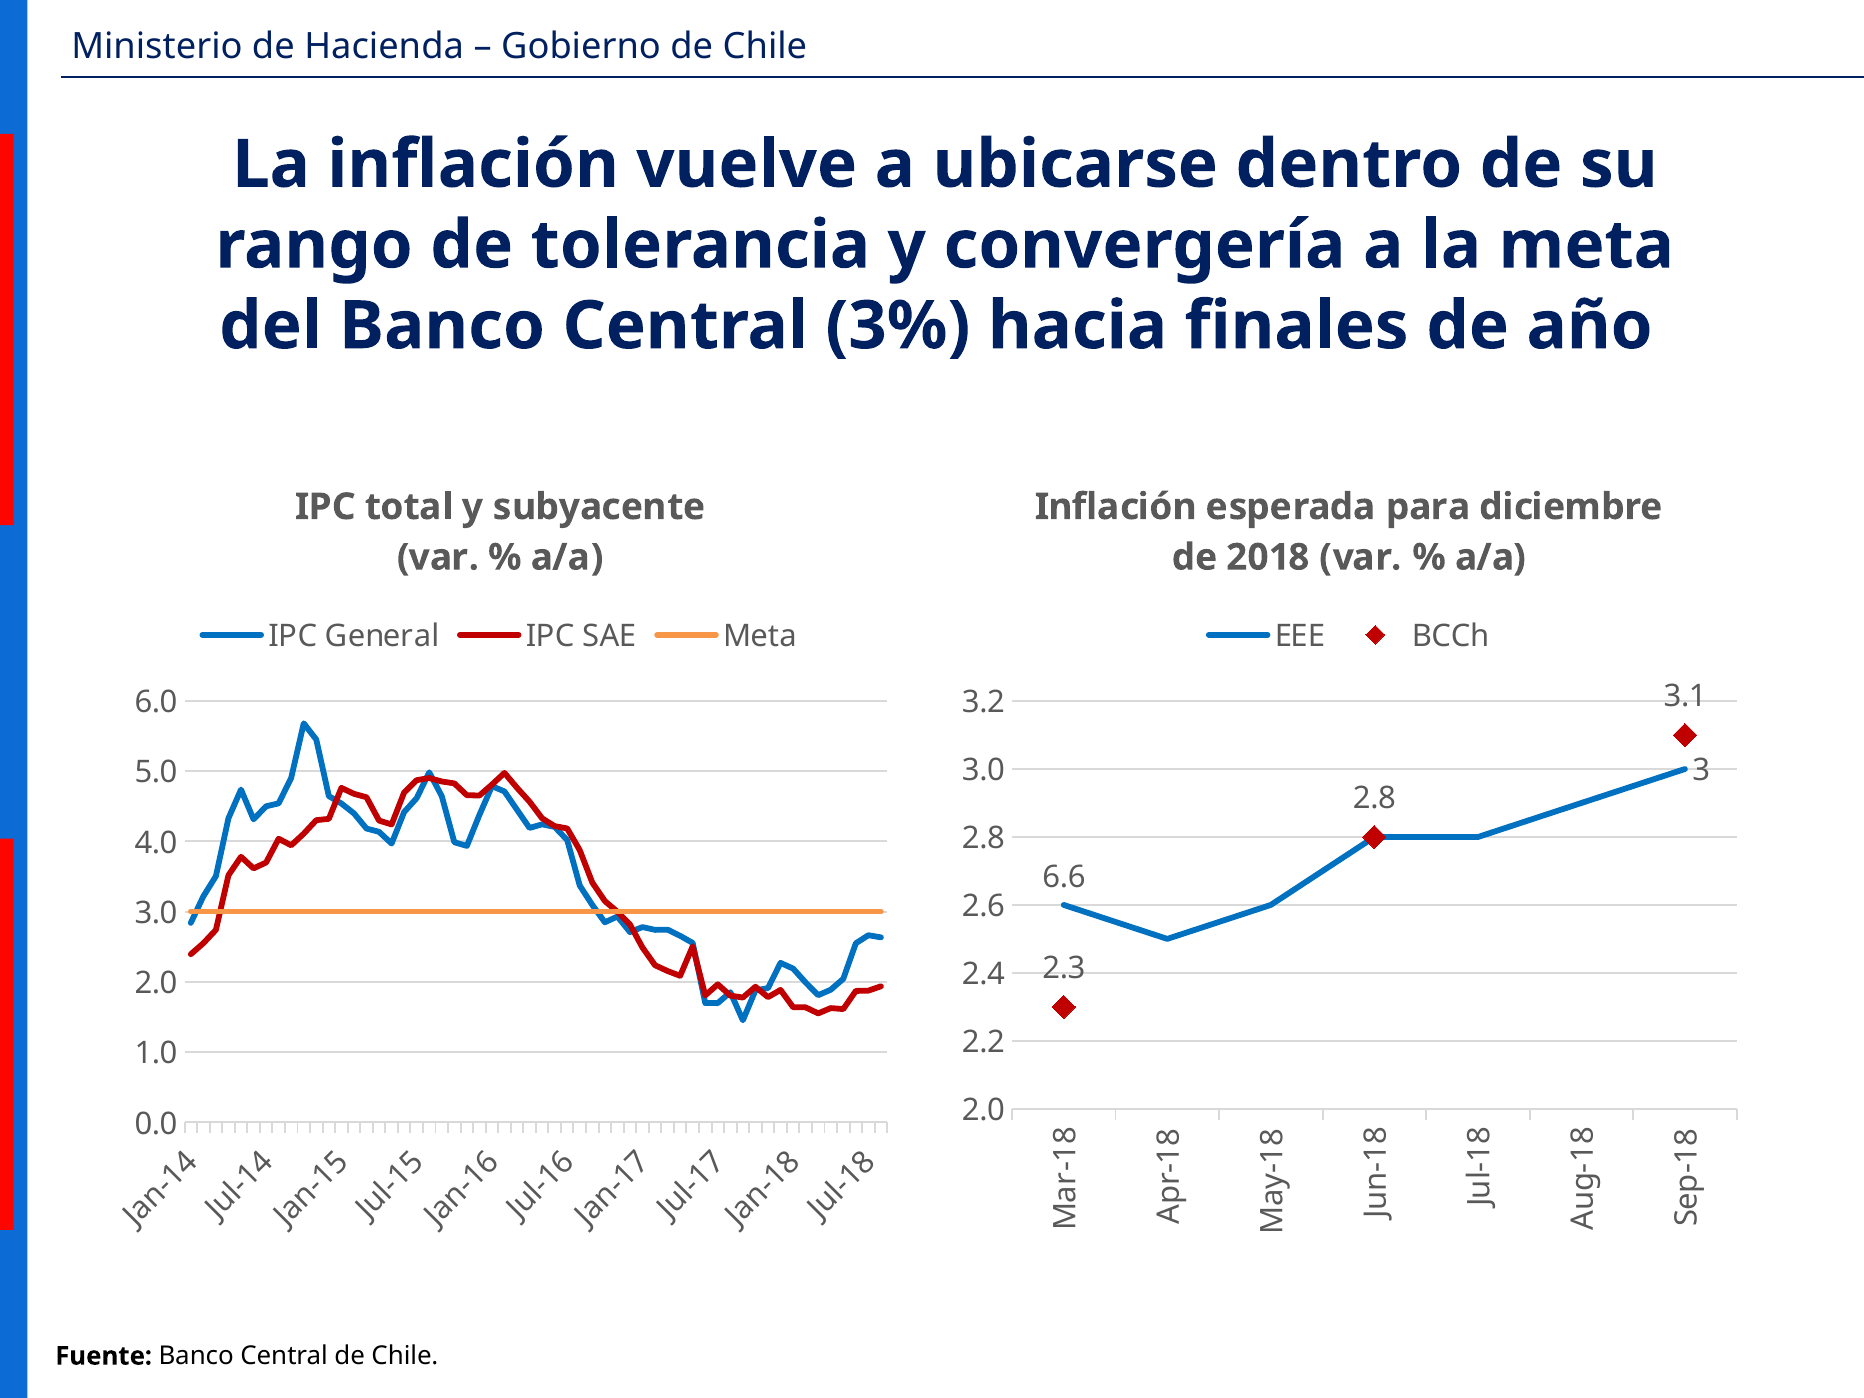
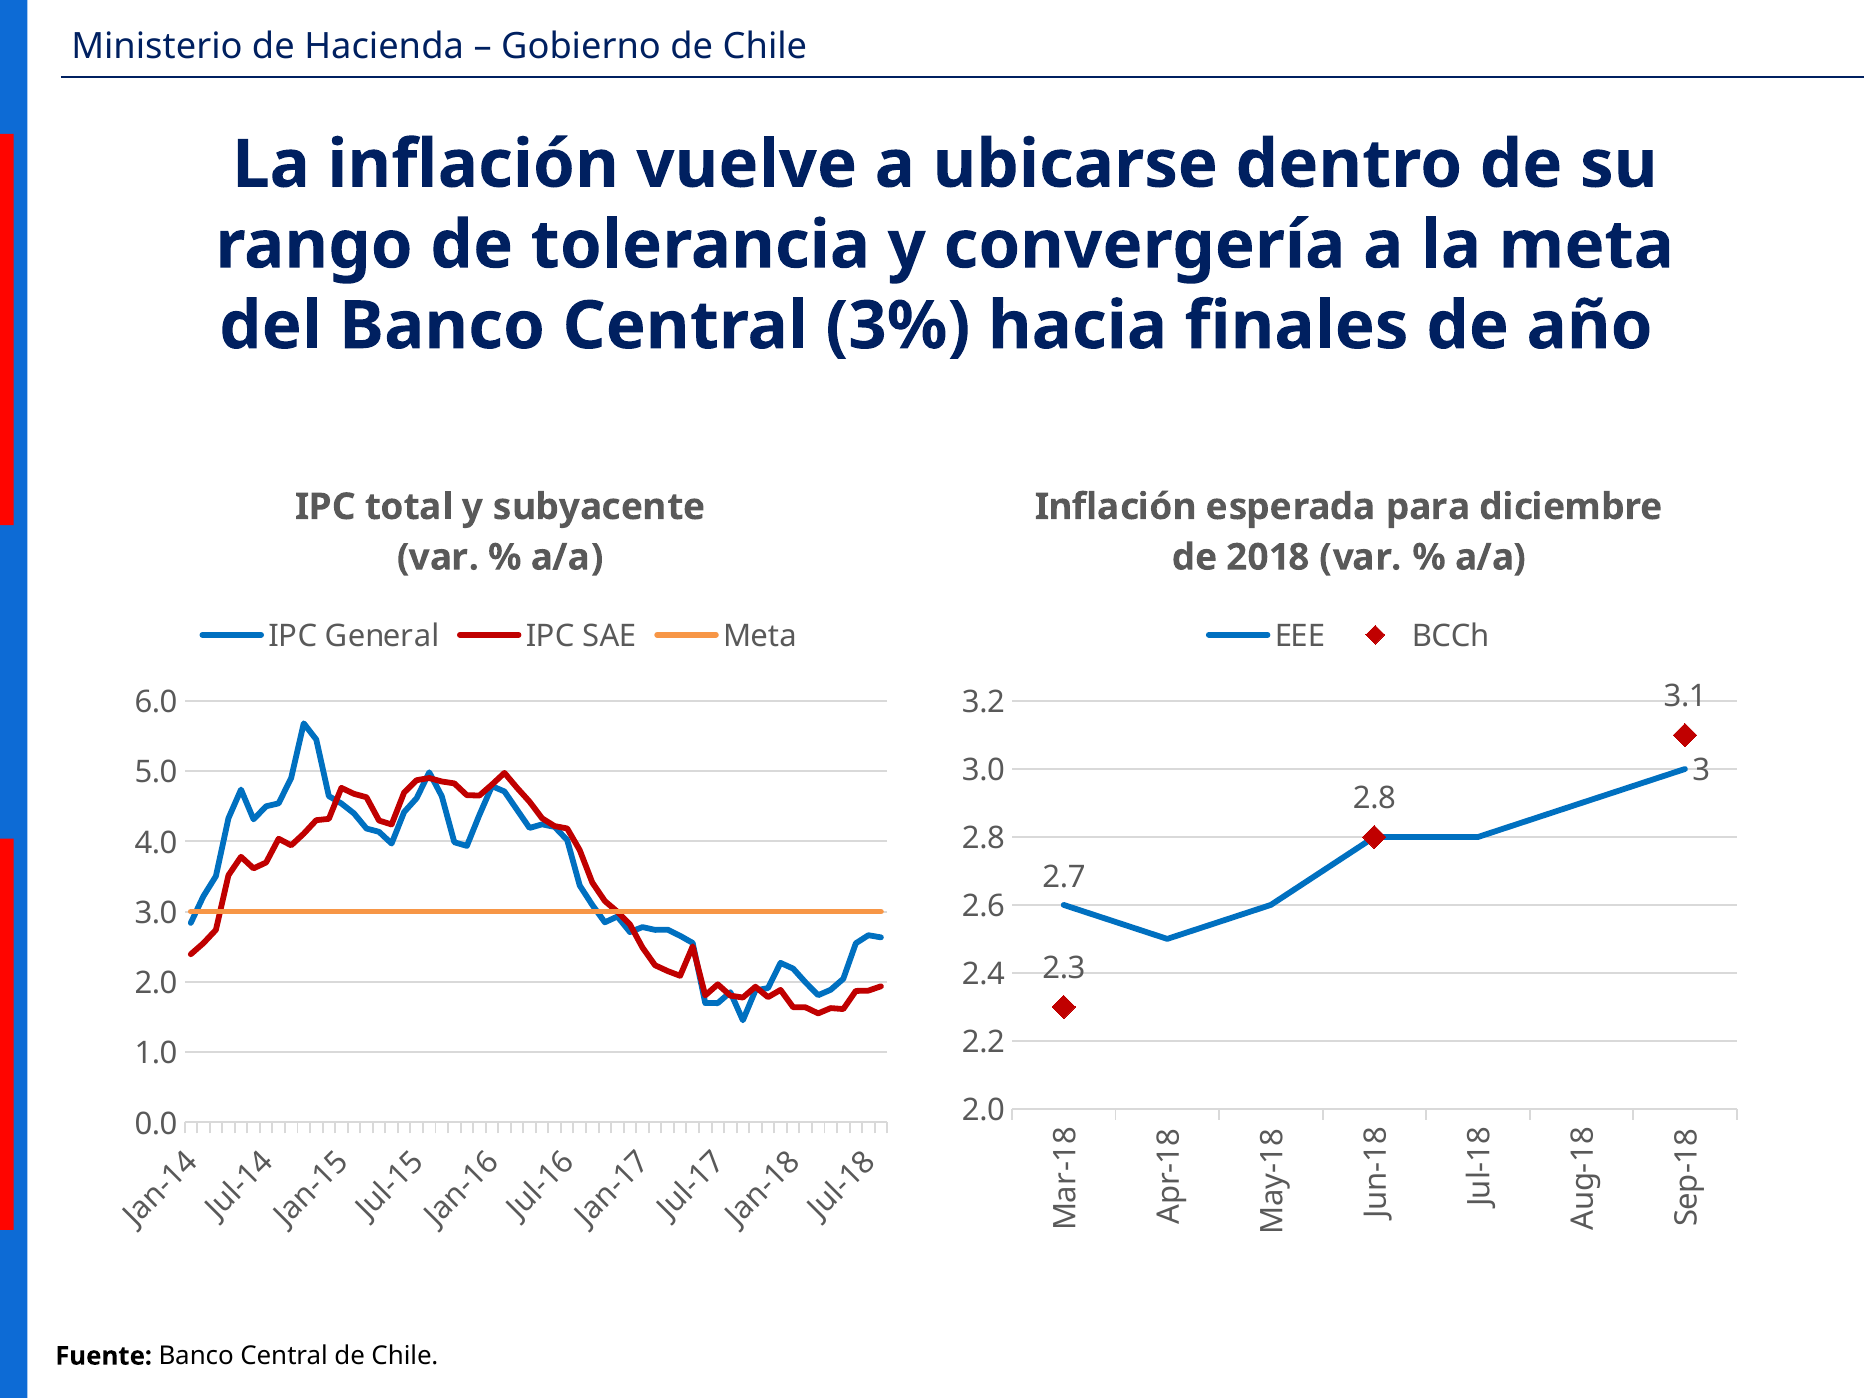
6.6: 6.6 -> 2.7 (1064, 878)
